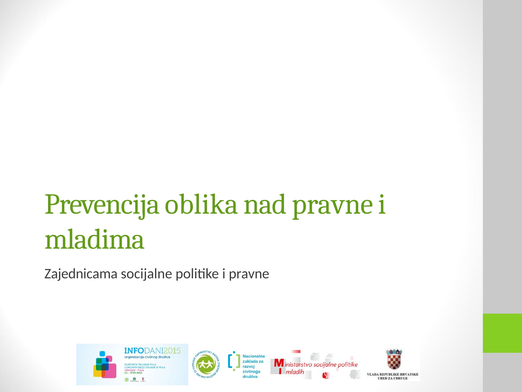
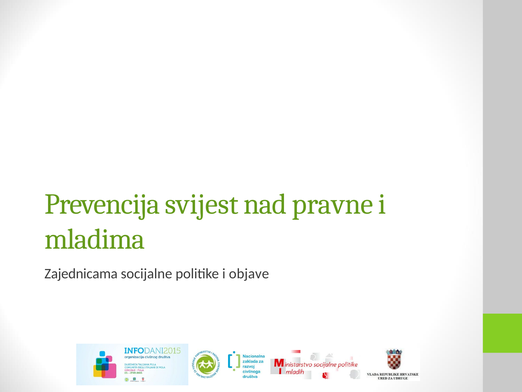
oblika: oblika -> svijest (202, 204)
i pravne: pravne -> objave (249, 273)
